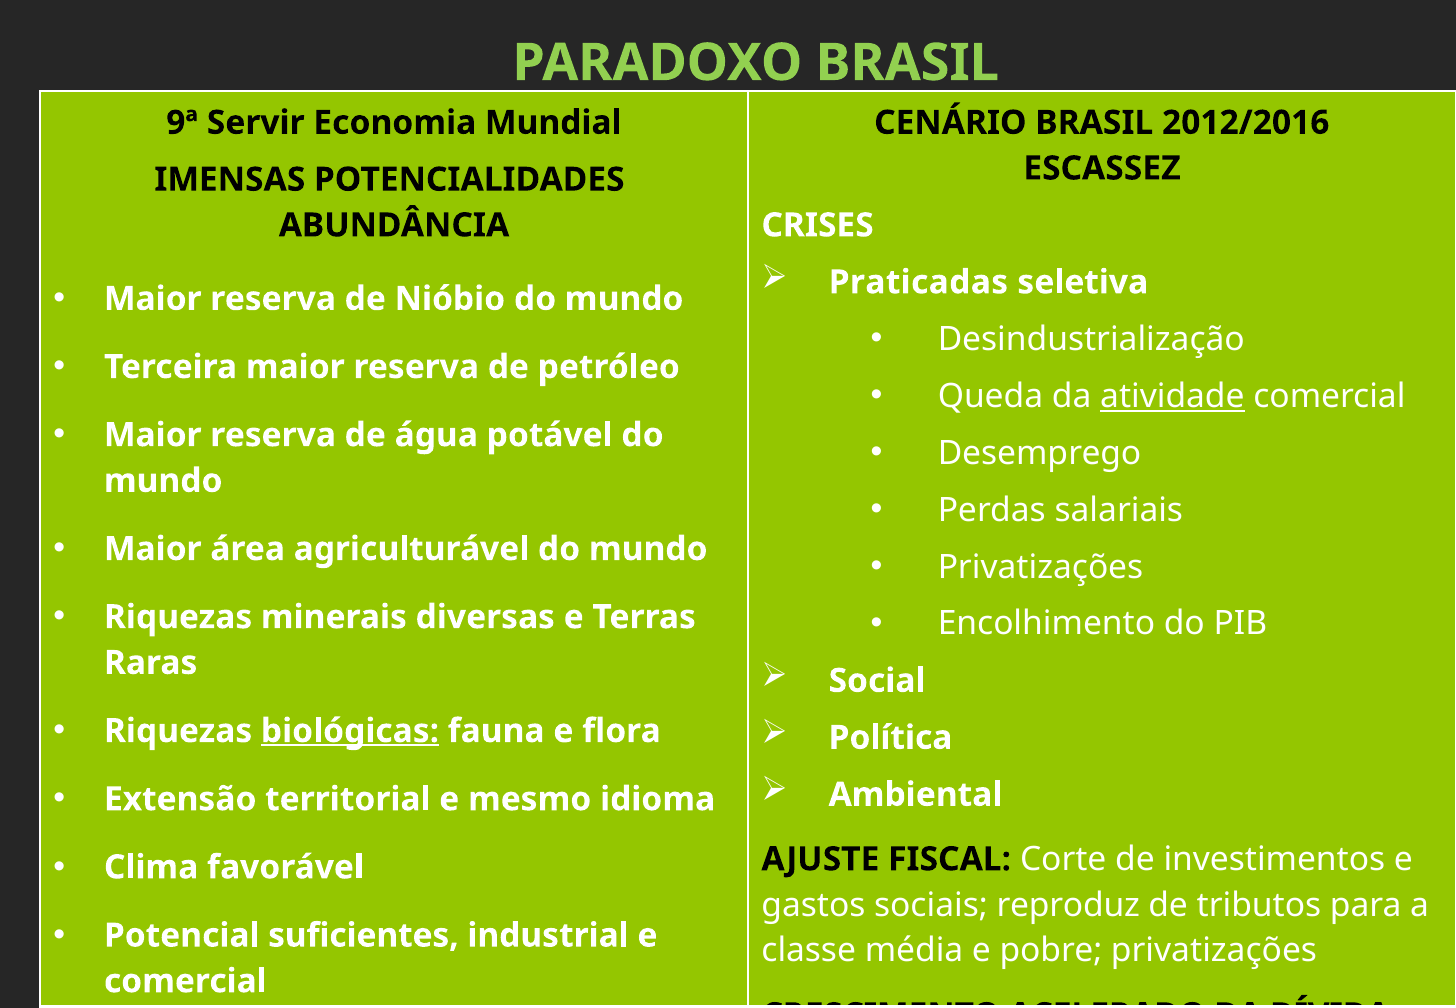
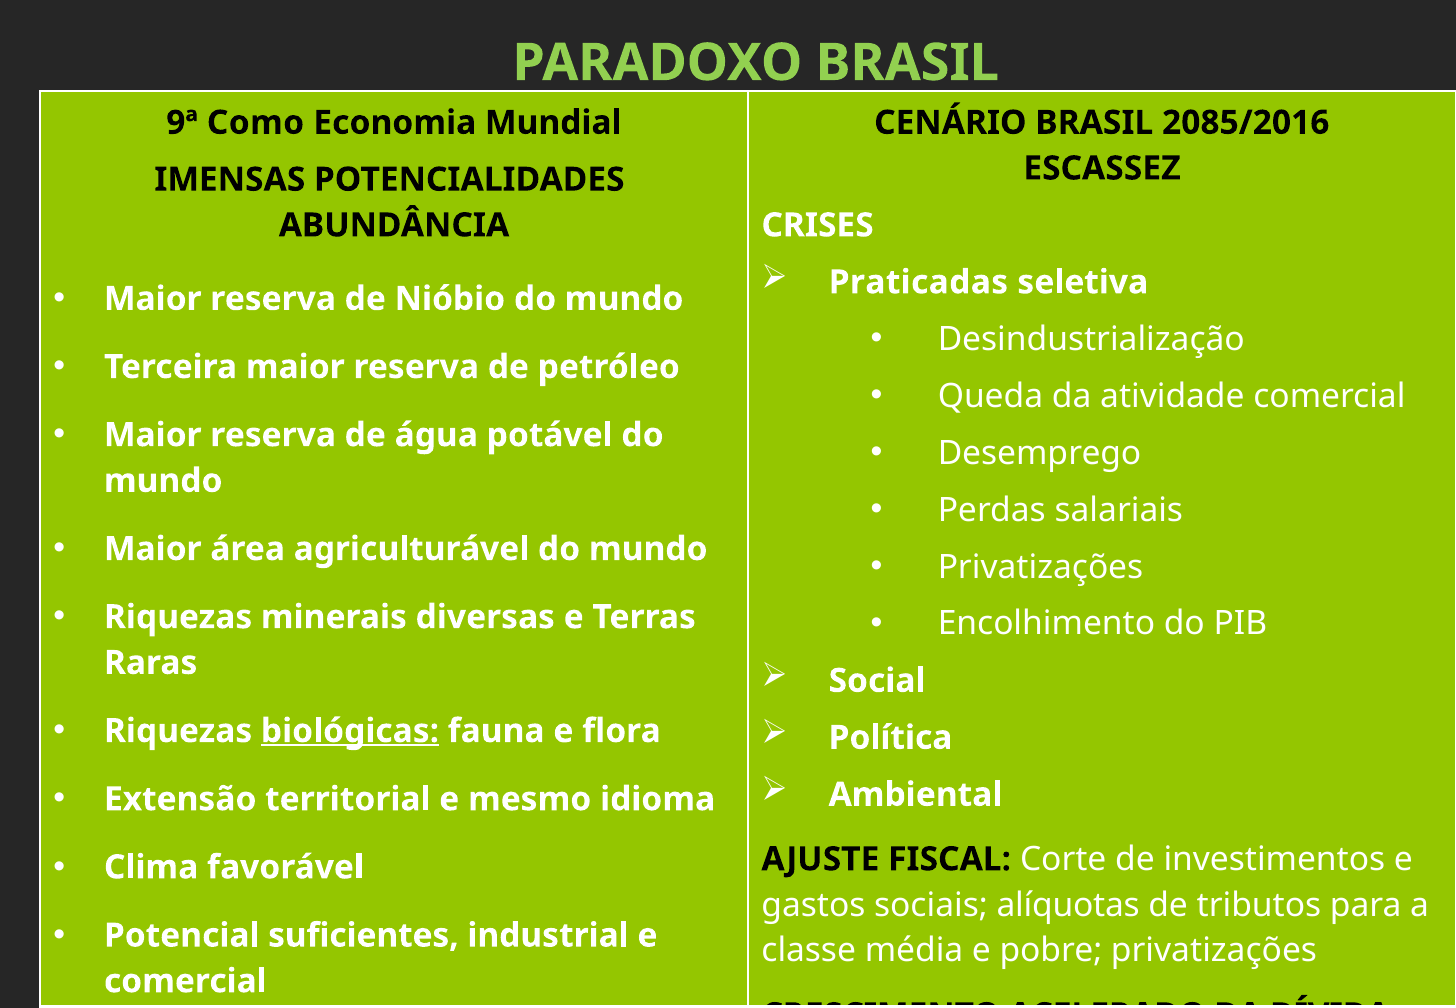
Servir: Servir -> Como (255, 123)
2012/2016: 2012/2016 -> 2085/2016 (1246, 123)
atividade underline: present -> none (1172, 396)
reproduz: reproduz -> alíquotas (1068, 905)
